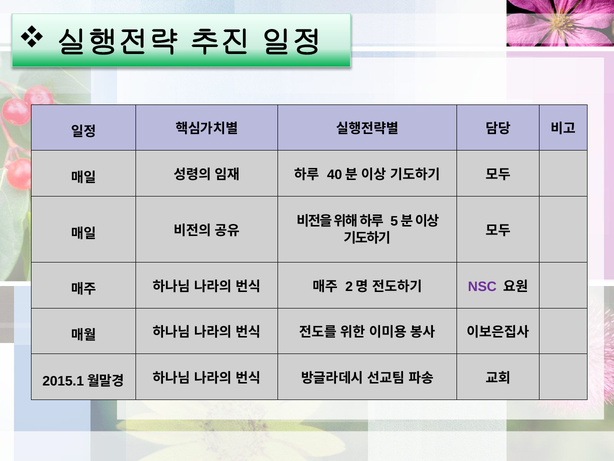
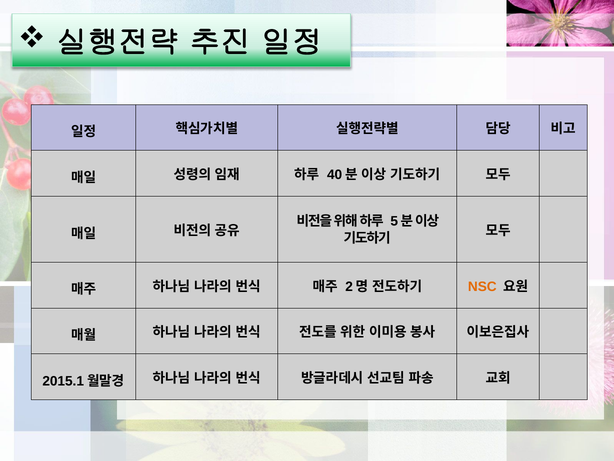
NSC colour: purple -> orange (482, 286)
